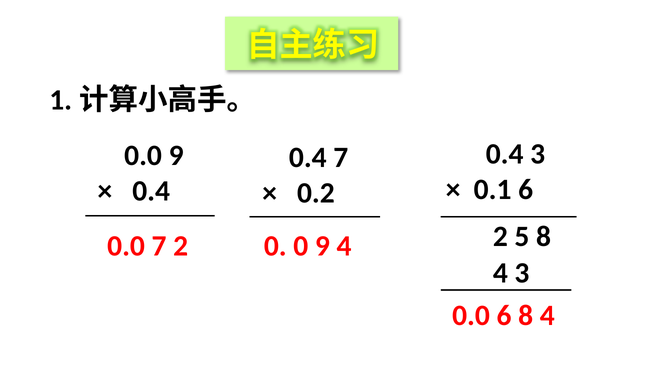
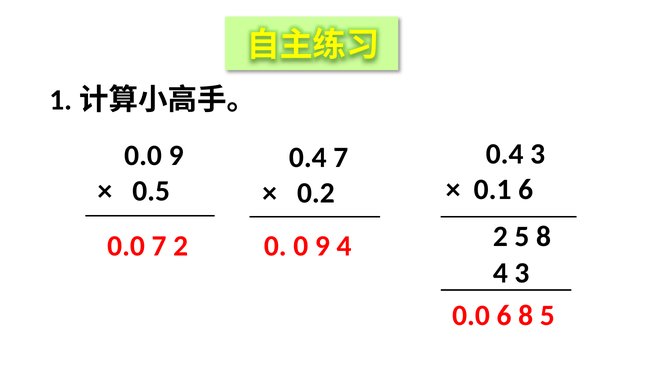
0.4: 0.4 -> 0.5 (151, 191)
6 8 4: 4 -> 5 (547, 315)
